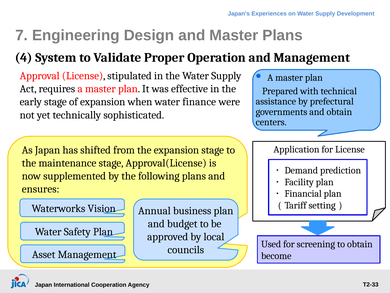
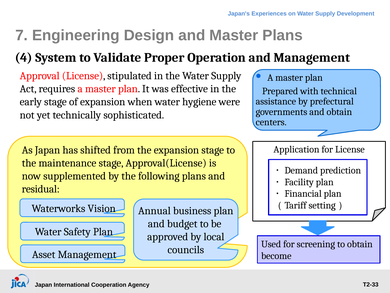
finance: finance -> hygiene (199, 102)
ensures: ensures -> residual (41, 189)
